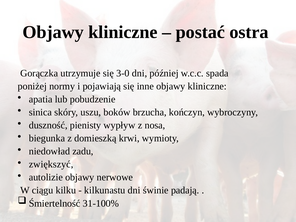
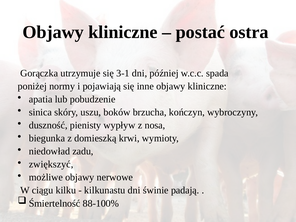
3-0: 3-0 -> 3-1 (123, 73)
autolizie: autolizie -> możliwe (46, 177)
31-100%: 31-100% -> 88-100% (101, 203)
